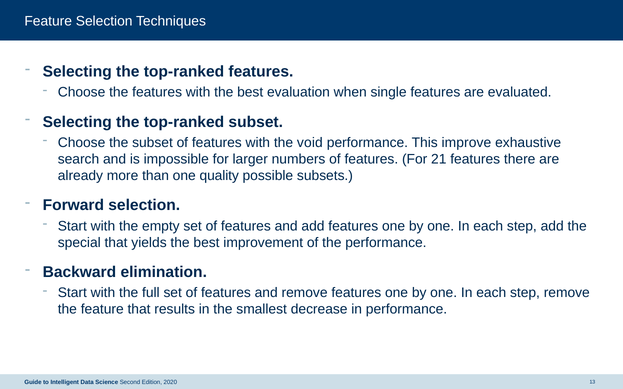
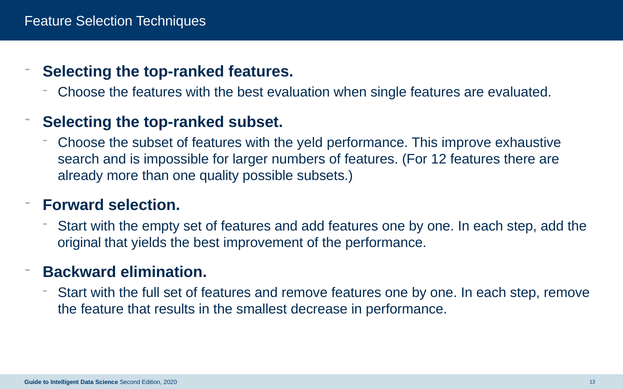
void: void -> yeld (310, 143)
21: 21 -> 12 (439, 159)
special: special -> original (79, 243)
